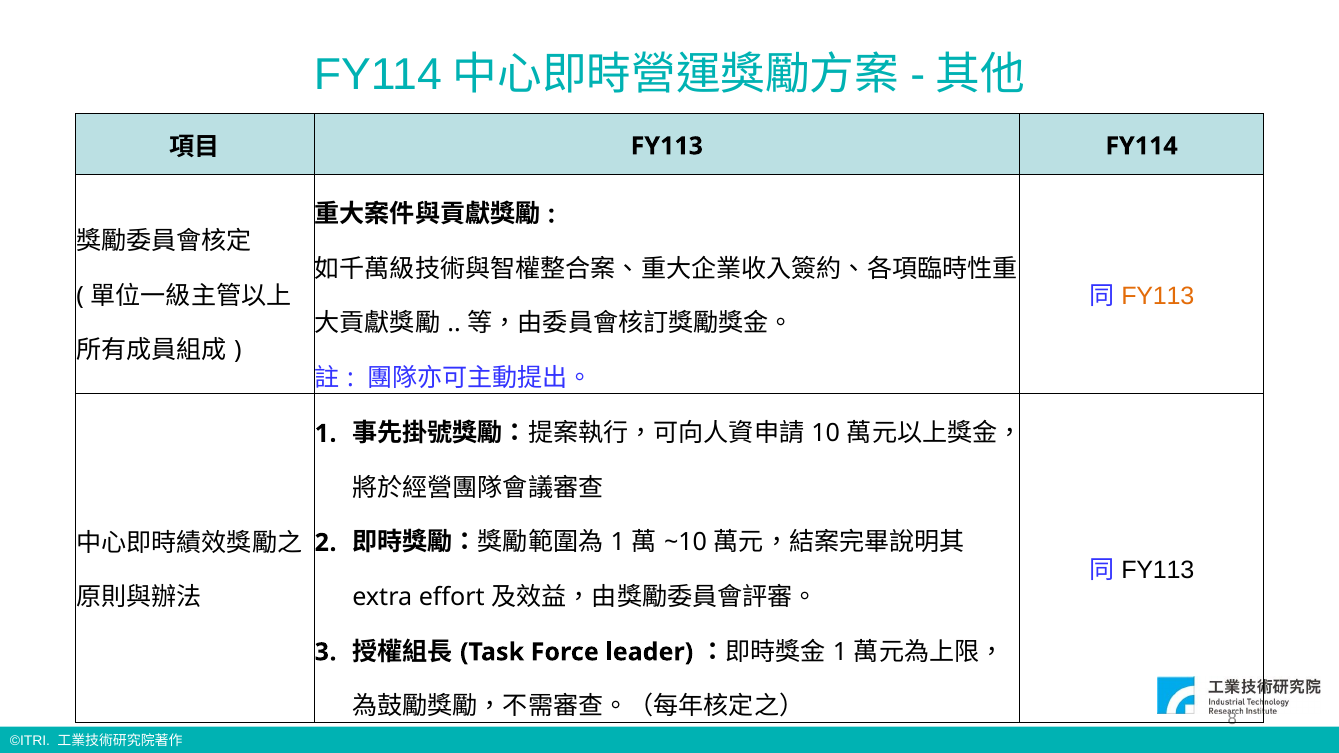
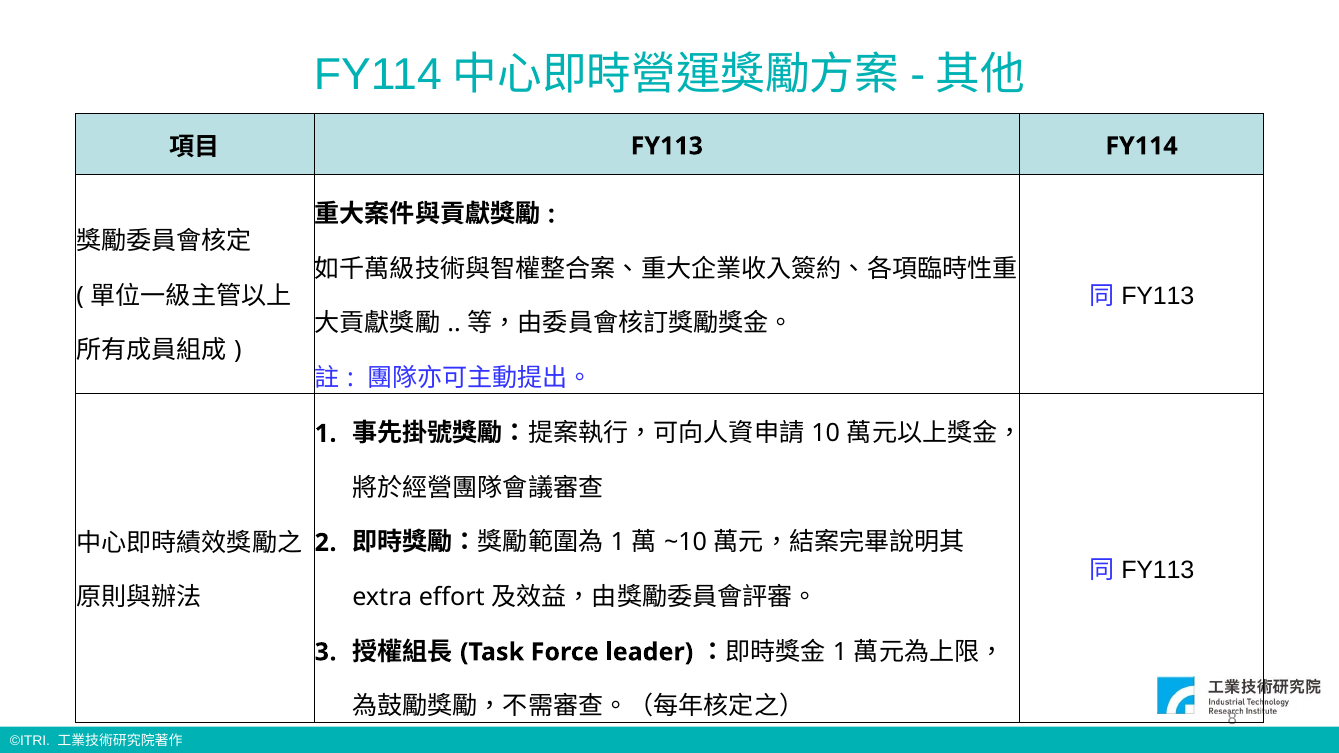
FY113 colour: orange -> black (1158, 296)
